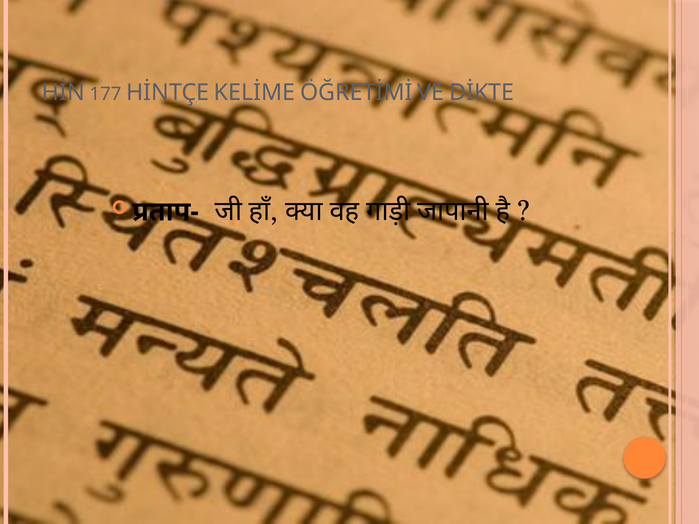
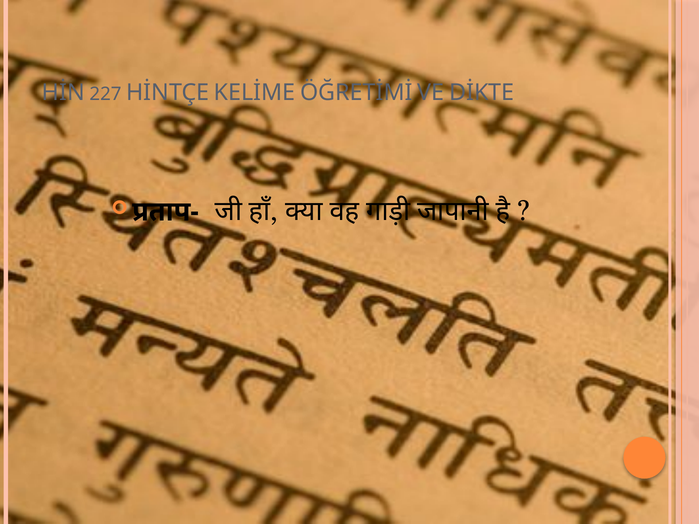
177: 177 -> 227 (105, 94)
